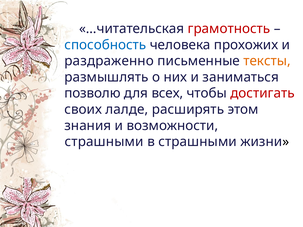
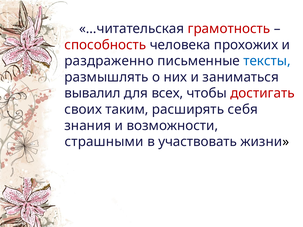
способность colour: blue -> red (105, 45)
тексты colour: orange -> blue (267, 61)
позволю: позволю -> вывалил (92, 93)
лалде: лалде -> таким (127, 110)
этом: этом -> себя (243, 110)
в страшными: страшными -> участвовать (198, 142)
